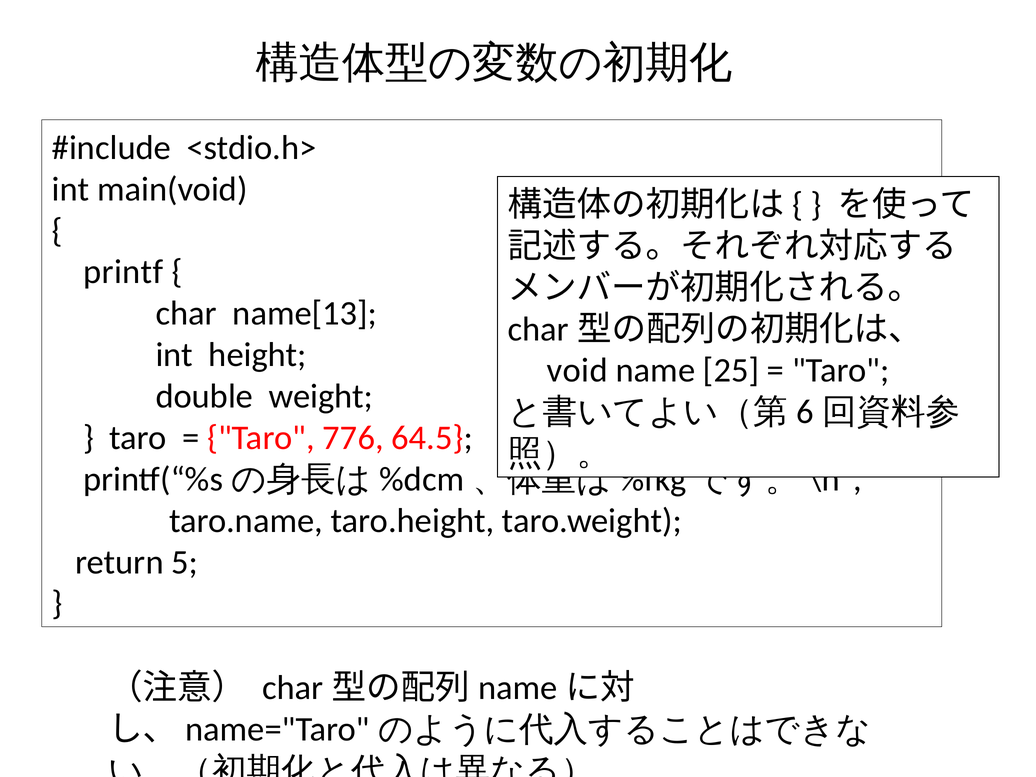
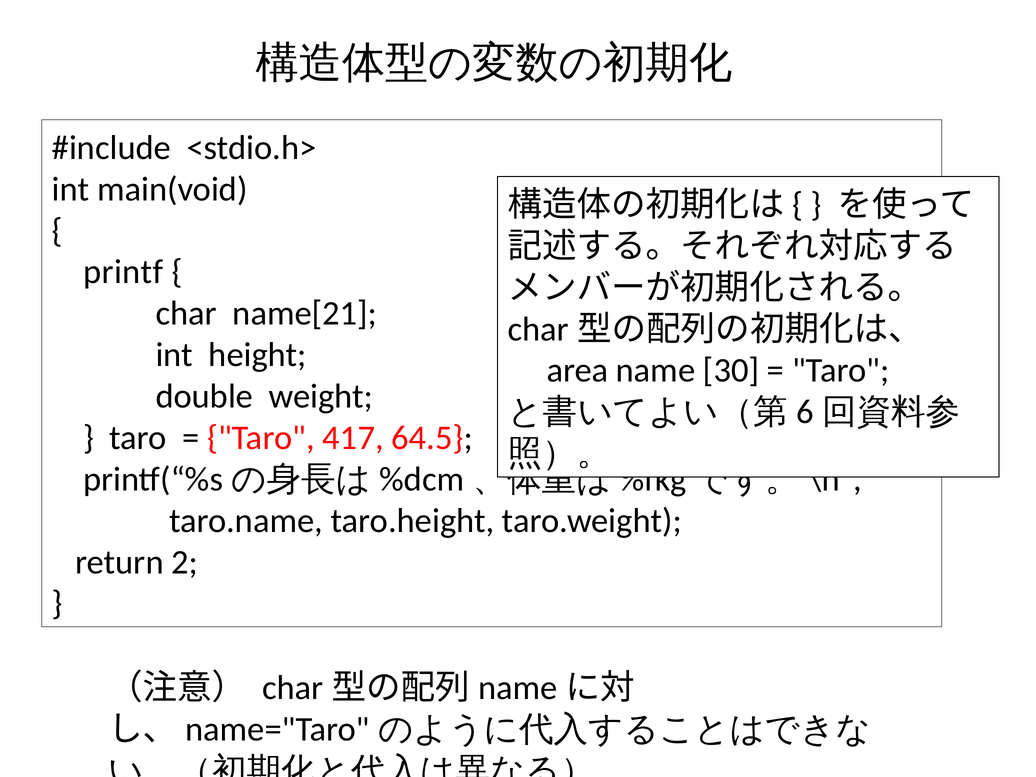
name[13: name[13 -> name[21 (305, 314)
void: void -> area (578, 371)
25: 25 -> 30 (731, 371)
776: 776 -> 417 (353, 438)
5: 5 -> 2 (185, 562)
